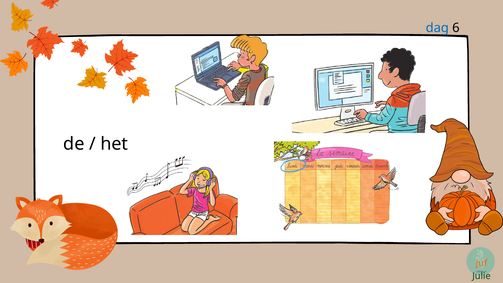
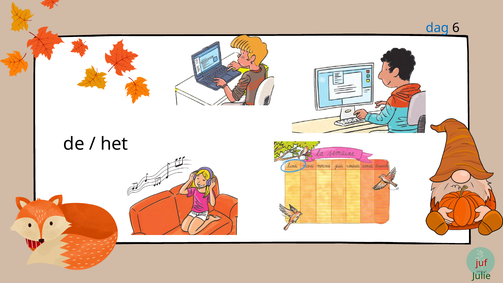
juf colour: orange -> red (481, 263)
